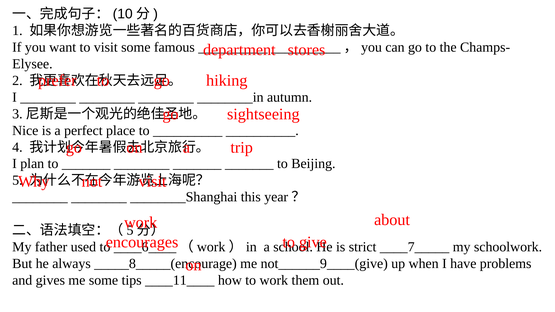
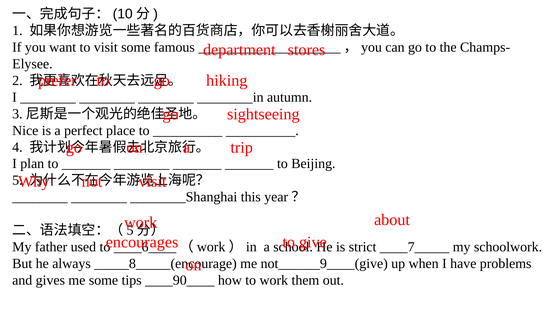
____11____: ____11____ -> ____90____ (180, 280)
